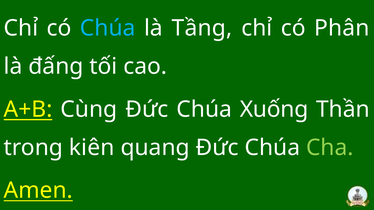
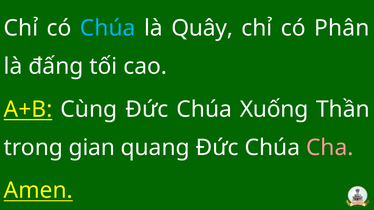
Tầng: Tầng -> Quây (202, 28)
kiên: kiên -> gian (92, 148)
Cha colour: light green -> pink (330, 148)
